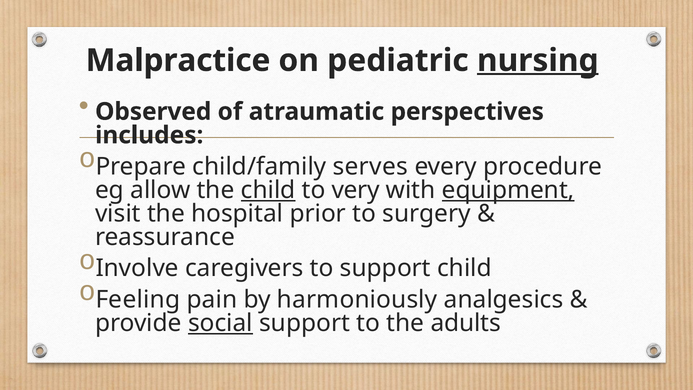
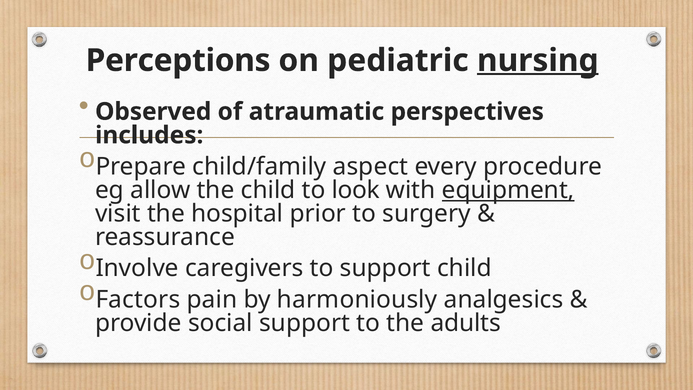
Malpractice: Malpractice -> Perceptions (178, 60)
serves: serves -> aspect (370, 166)
child underline: present -> none (268, 190)
very: very -> look (356, 190)
Feeling: Feeling -> Factors (138, 299)
social underline: present -> none (220, 323)
